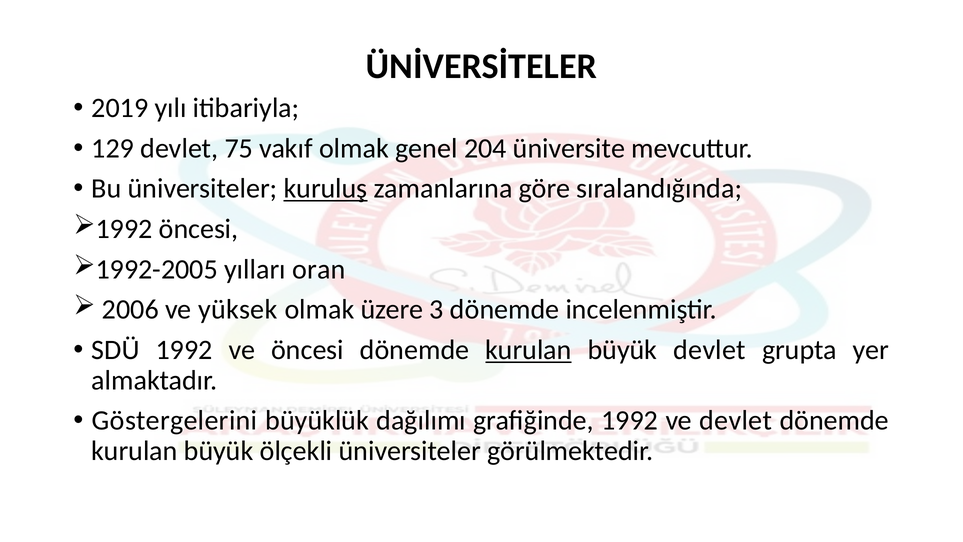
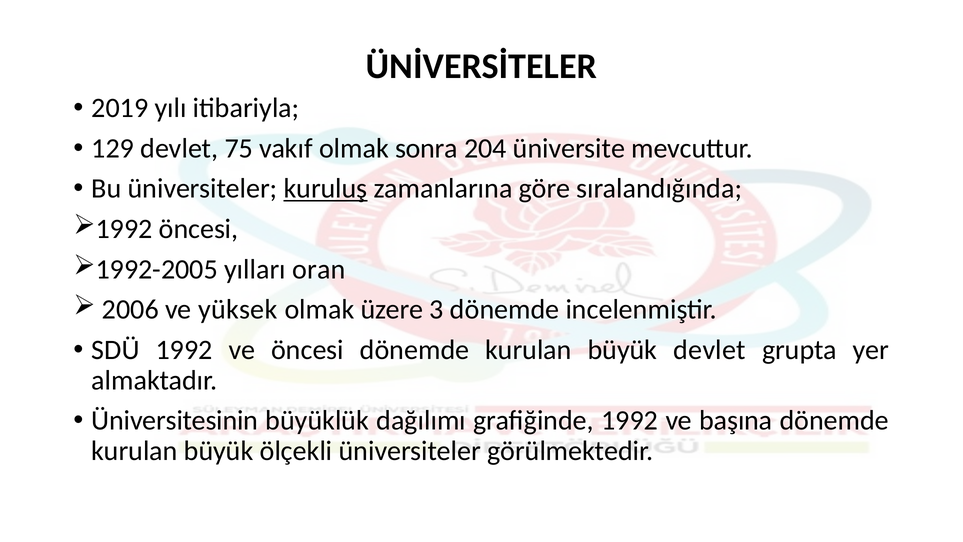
genel: genel -> sonra (427, 148)
kurulan underline: present -> none (528, 350)
Göstergelerini: Göstergelerini -> Üniversitesinin (175, 420)
ve devlet: devlet -> başına (736, 420)
